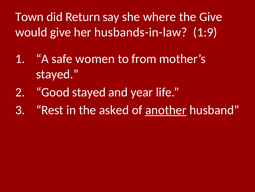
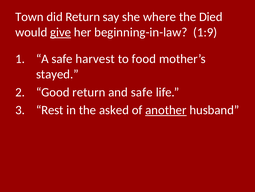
the Give: Give -> Died (211, 17)
give underline: none -> present (61, 32)
husbands-in-law: husbands-in-law -> beginning-in-law (141, 32)
women: women -> harvest (95, 59)
from: from -> food (144, 59)
Good stayed: stayed -> return (89, 92)
and year: year -> safe (142, 92)
